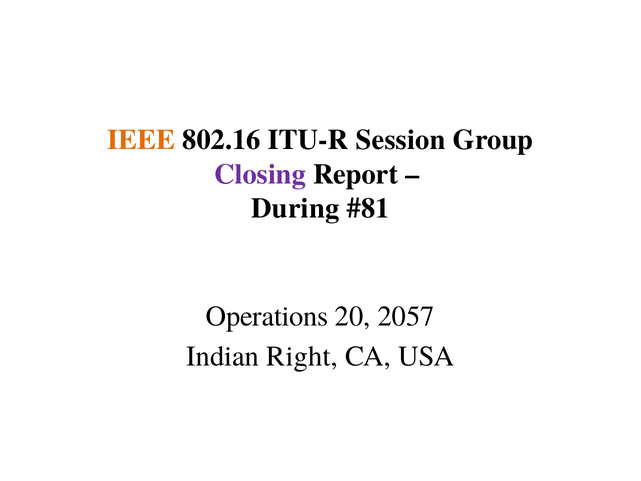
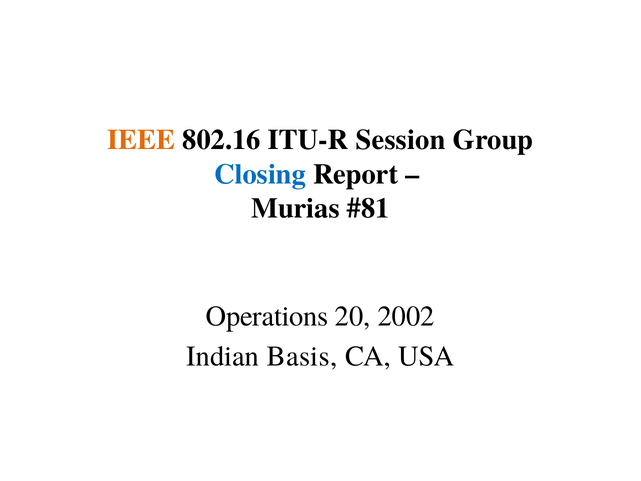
Closing colour: purple -> blue (260, 174)
During: During -> Murias (295, 208)
2057: 2057 -> 2002 (406, 316)
Right: Right -> Basis (302, 356)
